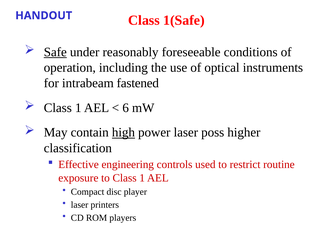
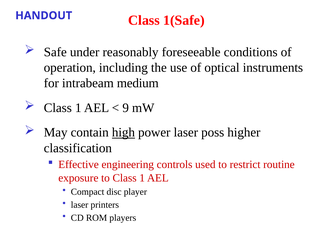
Safe underline: present -> none (55, 52)
fastened: fastened -> medium (138, 83)
6: 6 -> 9 (126, 108)
